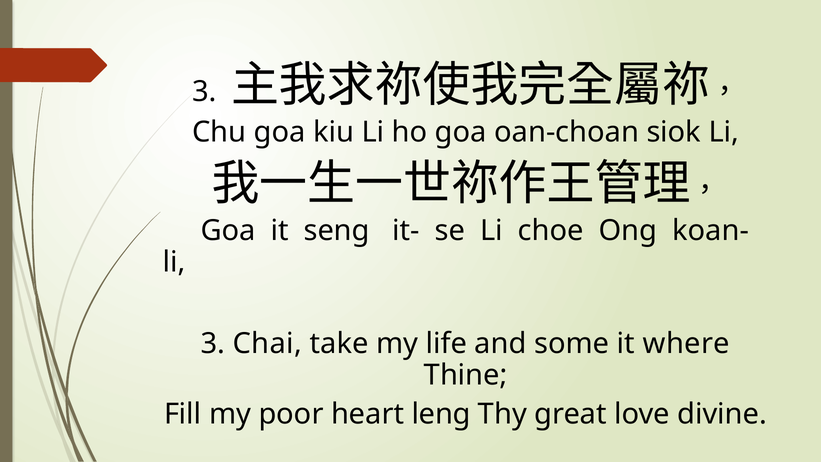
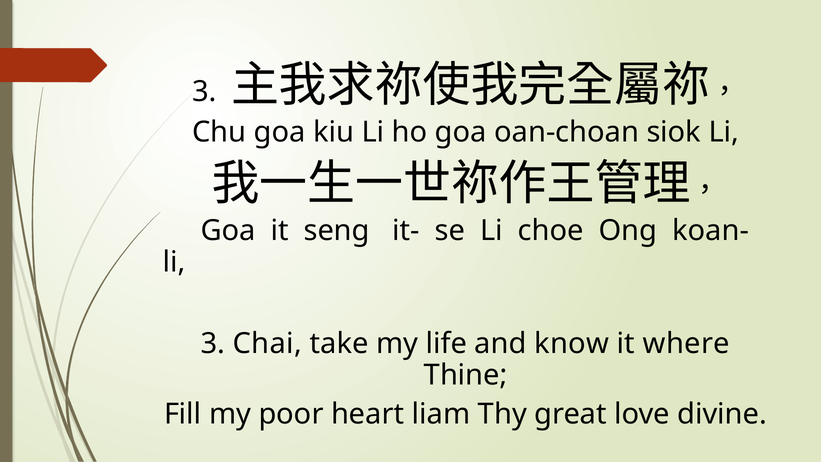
some: some -> know (572, 344)
leng: leng -> liam (441, 414)
